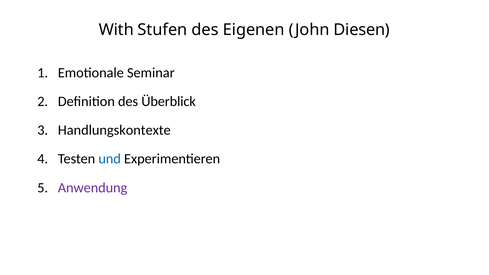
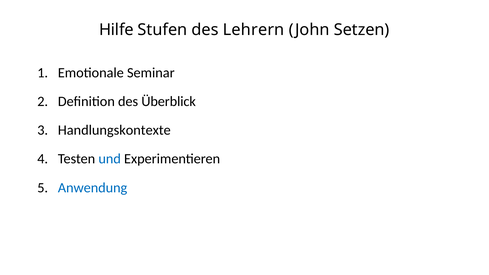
With: With -> Hilfe (116, 30)
Eigenen: Eigenen -> Lehrern (254, 30)
Diesen: Diesen -> Setzen (362, 30)
Anwendung colour: purple -> blue (93, 188)
